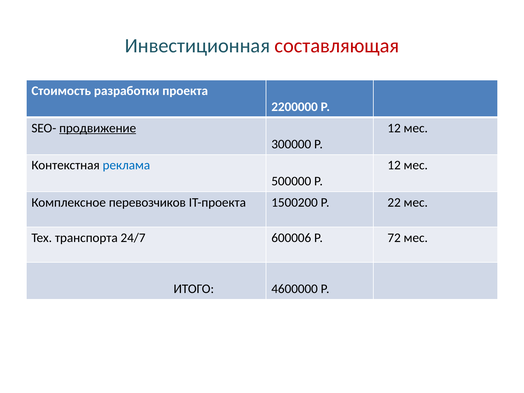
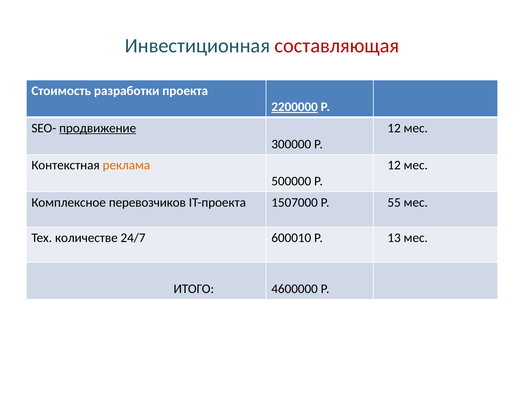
2200000 underline: none -> present (295, 107)
реклама colour: blue -> orange (126, 165)
1500200: 1500200 -> 1507000 (295, 203)
22: 22 -> 55 (394, 203)
транспорта: транспорта -> количестве (86, 238)
600006: 600006 -> 600010 (291, 238)
72: 72 -> 13 (394, 238)
